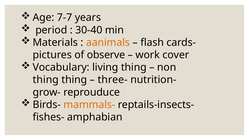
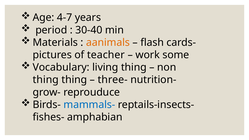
7-7: 7-7 -> 4-7 (65, 18)
observe: observe -> teacher (106, 55)
cover: cover -> some (176, 55)
mammals- colour: orange -> blue (89, 105)
